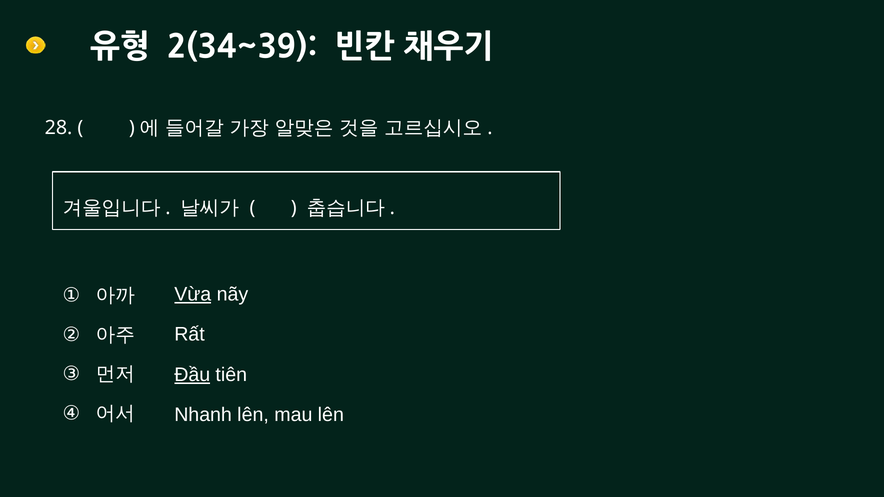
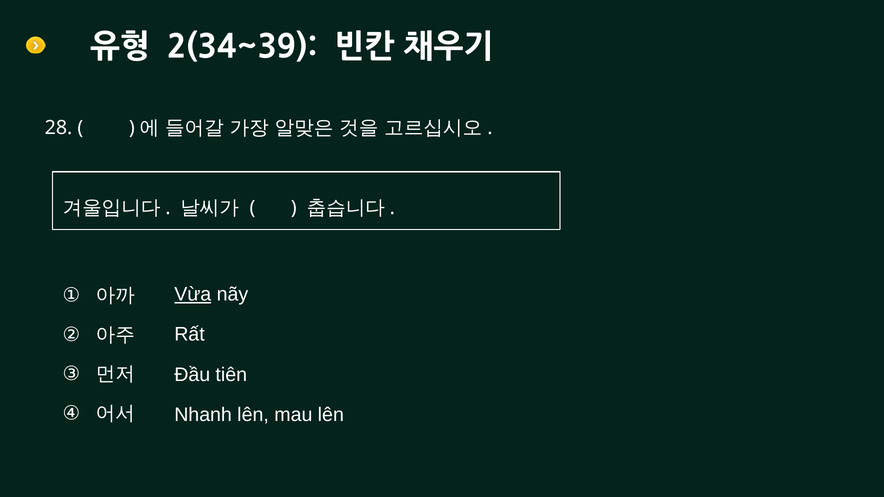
Đầu underline: present -> none (192, 375)
